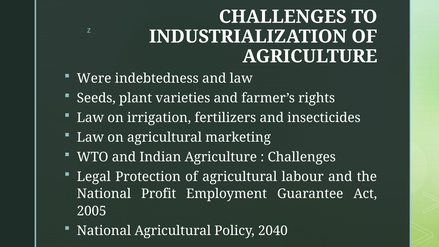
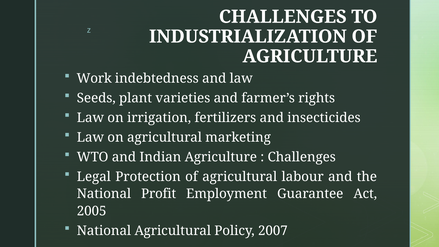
Were: Were -> Work (94, 78)
2040: 2040 -> 2007 (273, 231)
